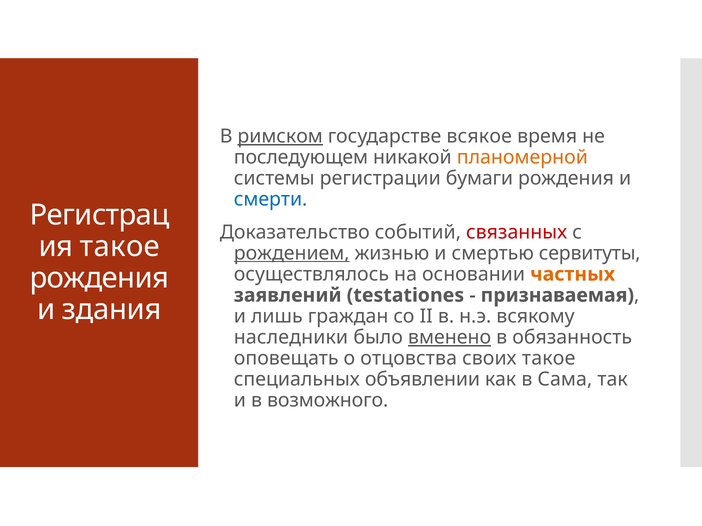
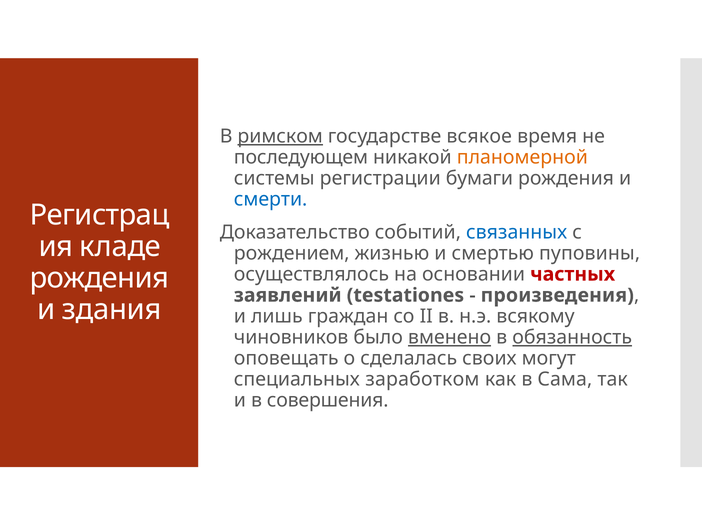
связанных colour: red -> blue (517, 232)
такое: такое -> кладе (120, 247)
рождением underline: present -> none (292, 253)
сервитуты: сервитуты -> пуповины (590, 253)
частных colour: orange -> red (573, 274)
признаваемая: признаваемая -> произведения (557, 296)
наследники: наследники -> чиновников (291, 338)
обязанность underline: none -> present (572, 338)
отцовства: отцовства -> сделалась (409, 359)
своих такое: такое -> могут (549, 359)
объявлении: объявлении -> заработком (422, 380)
возможного: возможного -> совершения (328, 401)
